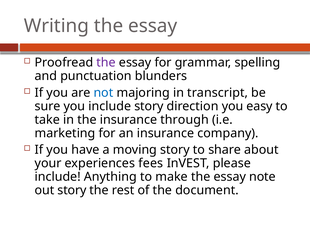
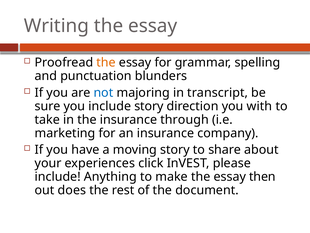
the colour: purple -> orange (106, 62)
easy: easy -> with (259, 106)
fees: fees -> click (151, 163)
note: note -> then (262, 176)
out story: story -> does (72, 190)
